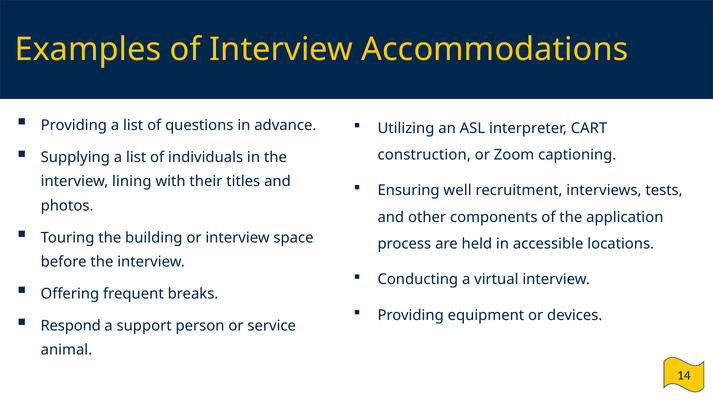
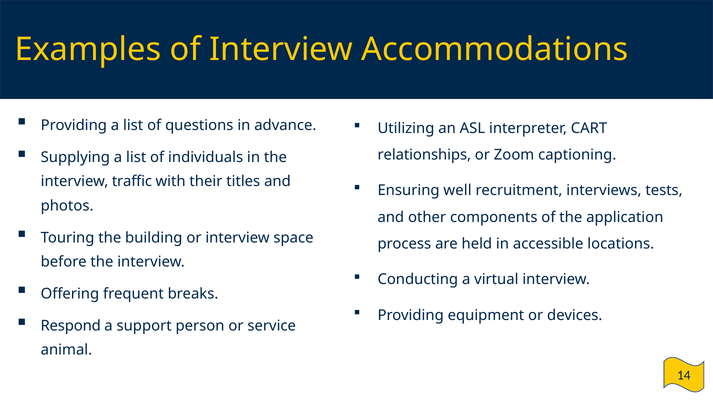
construction: construction -> relationships (424, 155)
lining: lining -> traffic (132, 182)
